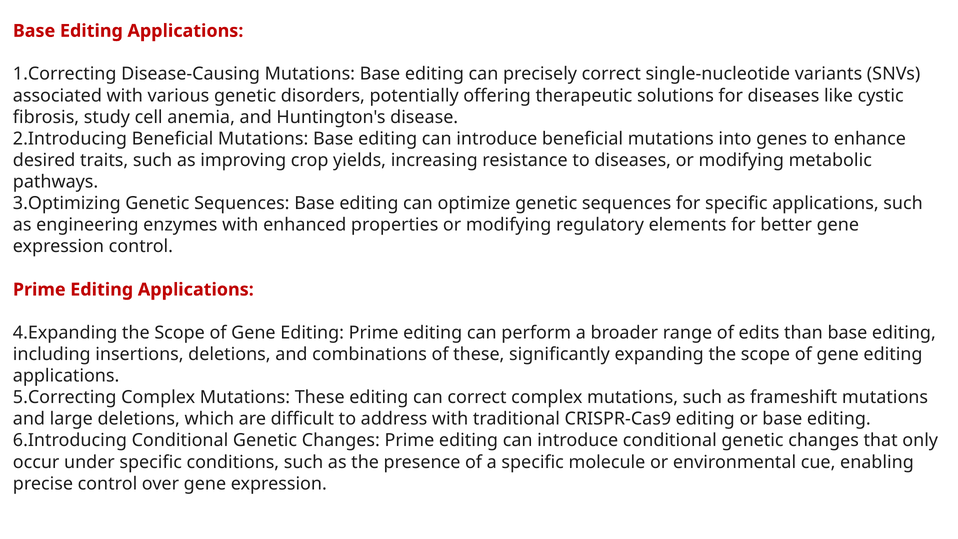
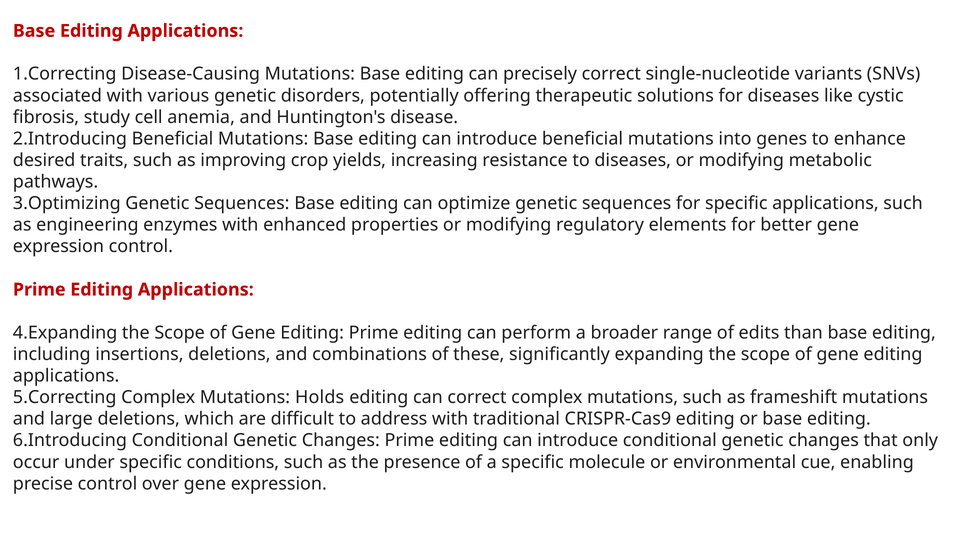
Mutations These: These -> Holds (320, 397)
